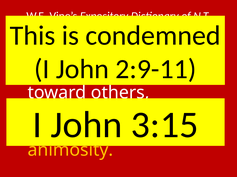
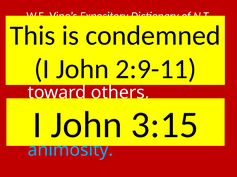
animosity colour: yellow -> light blue (70, 151)
